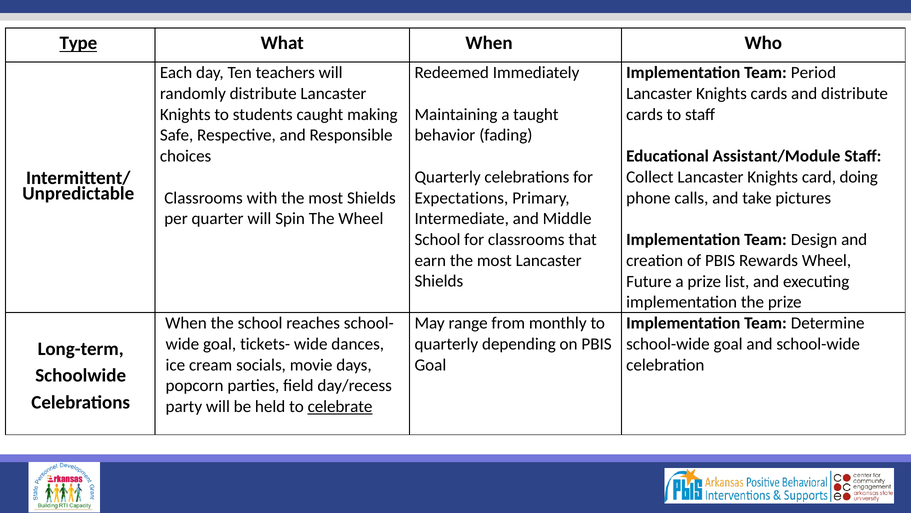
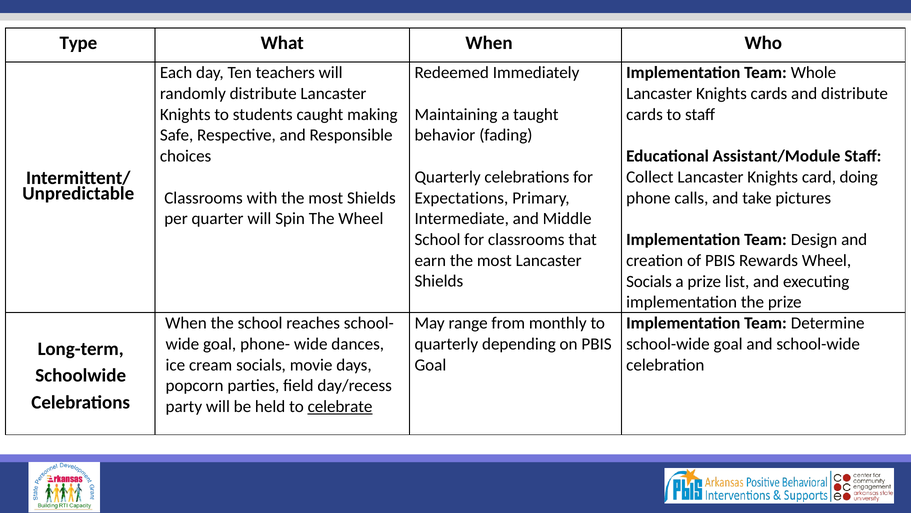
Type underline: present -> none (78, 43)
Period: Period -> Whole (813, 73)
Future: Future -> Socials (649, 281)
tickets-: tickets- -> phone- (265, 344)
